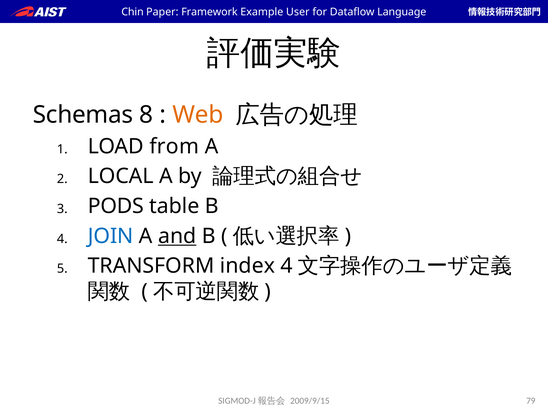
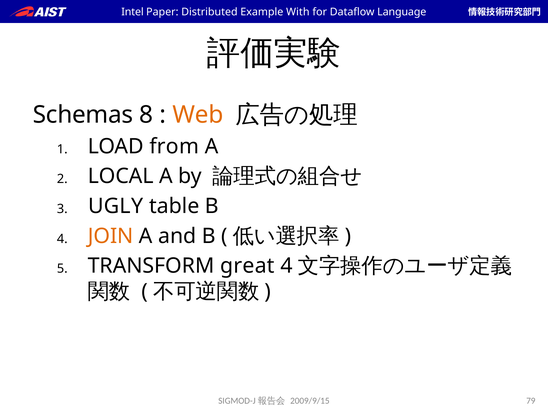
Chin: Chin -> Intel (133, 12)
Framework: Framework -> Distributed (209, 12)
User: User -> With (298, 12)
PODS: PODS -> UGLY (116, 206)
JOIN colour: blue -> orange (111, 236)
and underline: present -> none (177, 236)
index: index -> great (247, 266)
